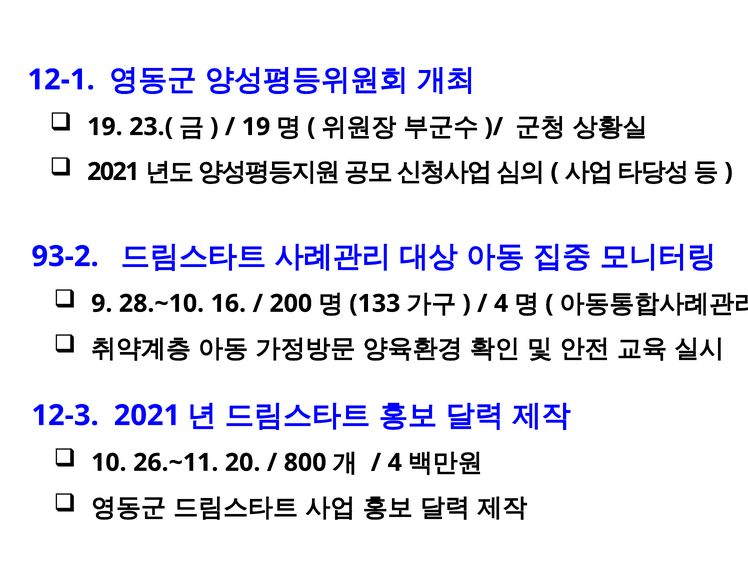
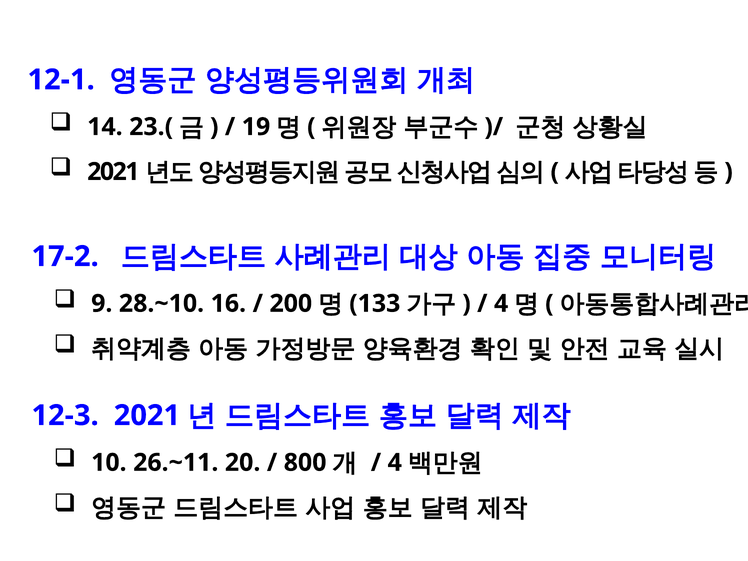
19: 19 -> 14 (105, 127)
93-2: 93-2 -> 17-2 (65, 256)
